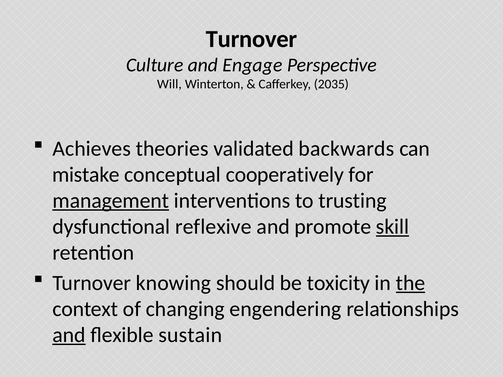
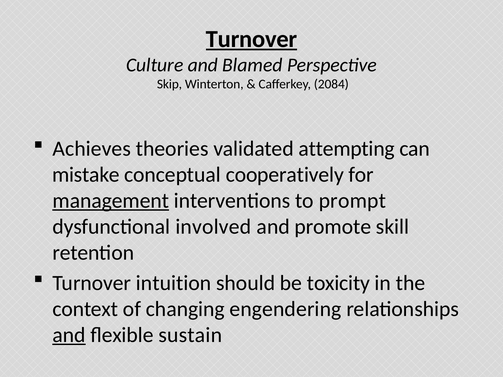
Turnover underline: none -> present (252, 39)
Engage: Engage -> Blamed (252, 65)
Will: Will -> Skip (170, 84)
2035: 2035 -> 2084 (331, 84)
backwards: backwards -> attempting (347, 149)
trusting: trusting -> prompt (352, 201)
reflexive: reflexive -> involved (213, 227)
skill underline: present -> none (393, 227)
knowing: knowing -> intuition (174, 283)
the underline: present -> none (411, 283)
